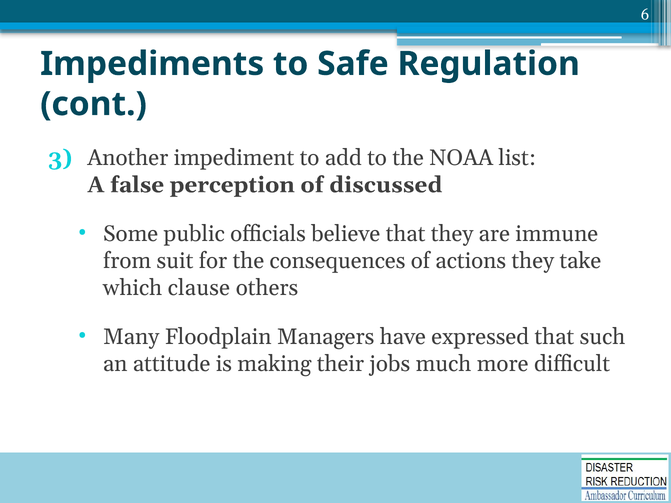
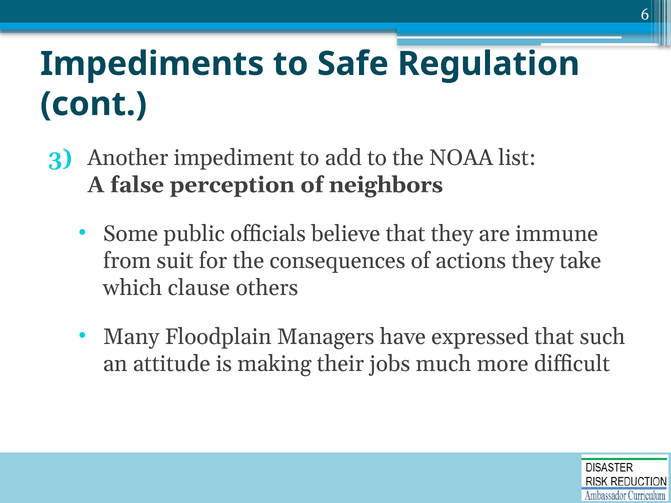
discussed: discussed -> neighbors (386, 185)
